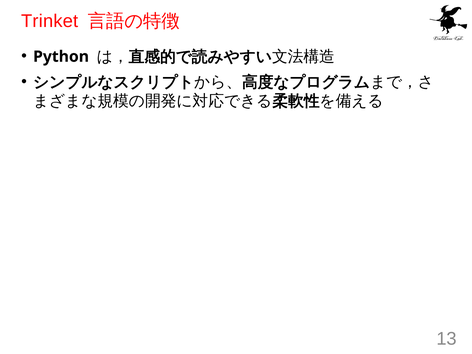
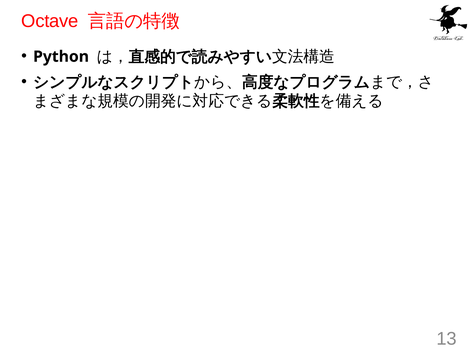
Trinket: Trinket -> Octave (50, 21)
